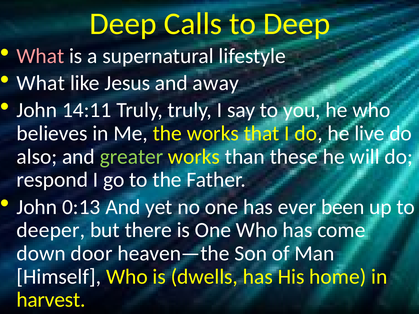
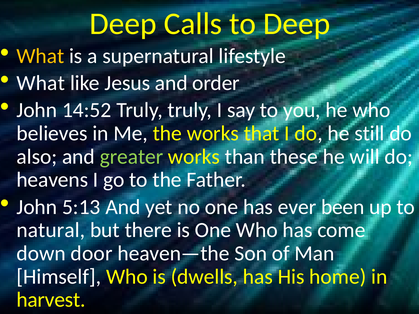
What colour: pink -> yellow (40, 56)
away: away -> order (216, 83)
14:11: 14:11 -> 14:52 (87, 110)
live: live -> still (369, 134)
respond: respond -> heavens (52, 180)
0:13: 0:13 -> 5:13 (81, 207)
deeper: deeper -> natural (51, 230)
